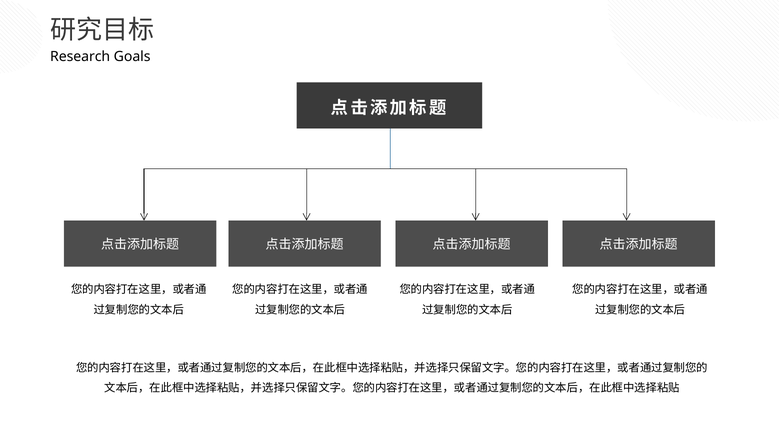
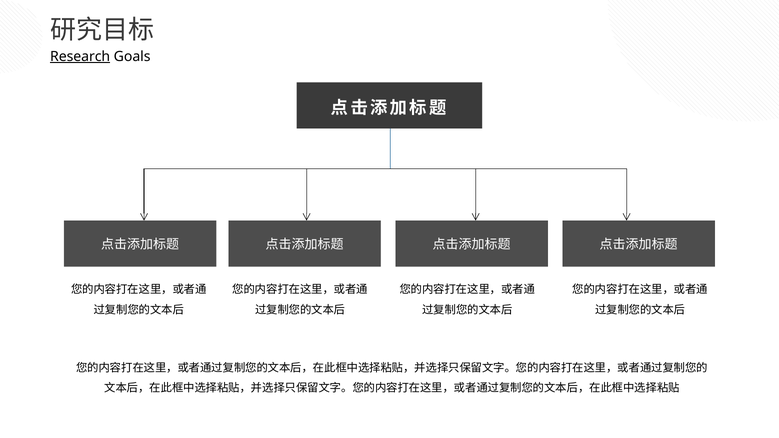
Research underline: none -> present (80, 56)
